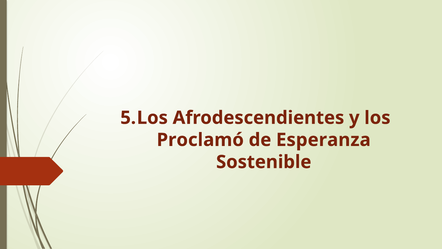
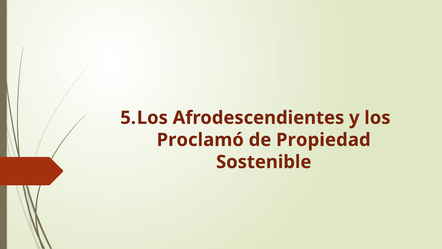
Esperanza: Esperanza -> Propiedad (323, 140)
